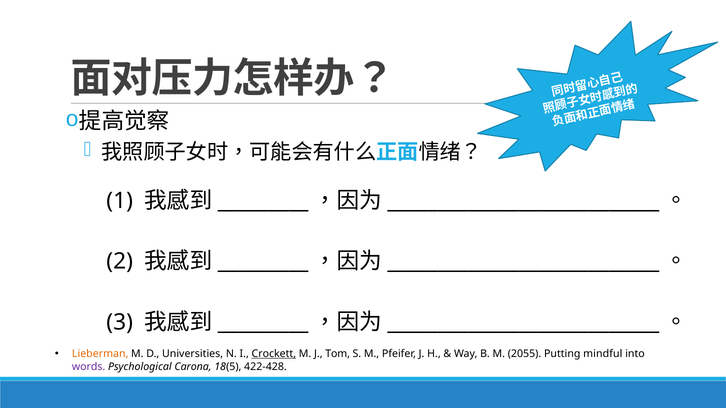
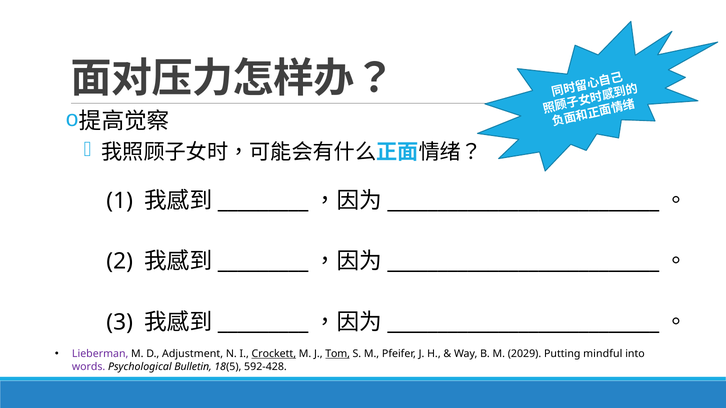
Lieberman colour: orange -> purple (100, 354)
Universities: Universities -> Adjustment (193, 354)
Tom underline: none -> present (338, 354)
2055: 2055 -> 2029 (525, 354)
Carona: Carona -> Bulletin (193, 367)
422-428: 422-428 -> 592-428 (265, 367)
